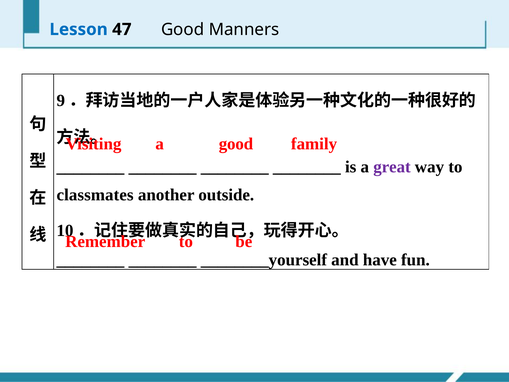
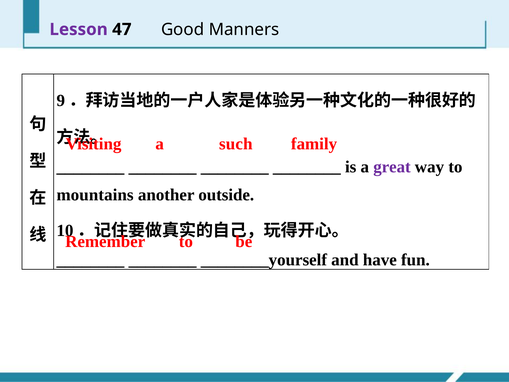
Lesson colour: blue -> purple (79, 29)
a good: good -> such (236, 144)
classmates: classmates -> mountains (95, 195)
